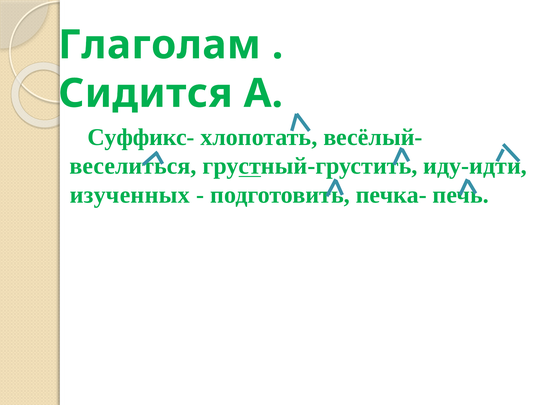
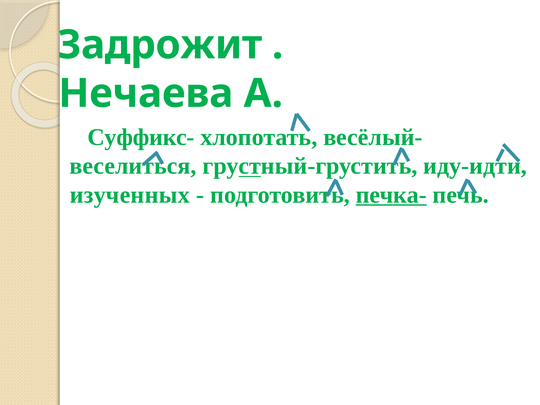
Глаголам: Глаголам -> Задрожит (160, 45)
Сидится: Сидится -> Нечаева (146, 94)
печка- underline: none -> present (391, 195)
